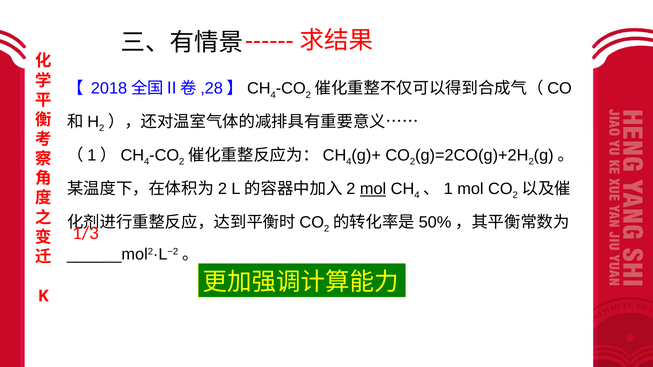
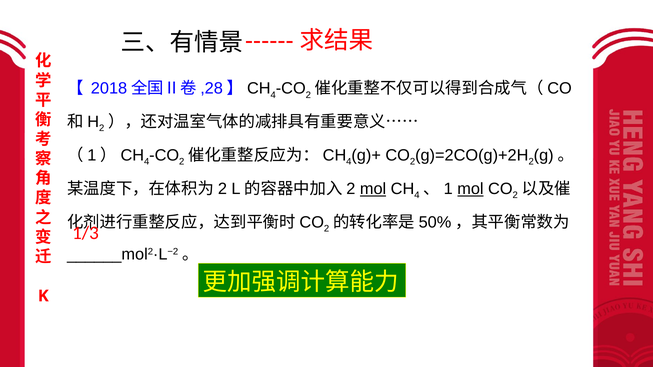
mol underline: none -> present (470, 189)
